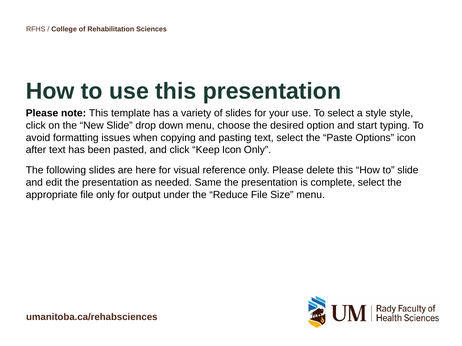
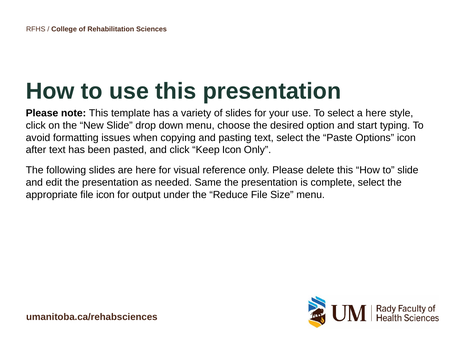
a style: style -> here (376, 113)
file only: only -> icon (105, 195)
